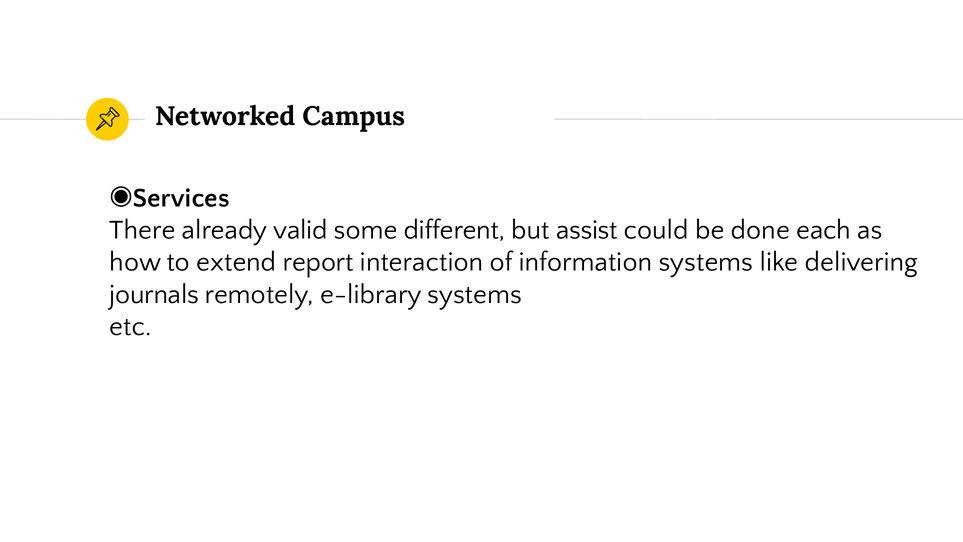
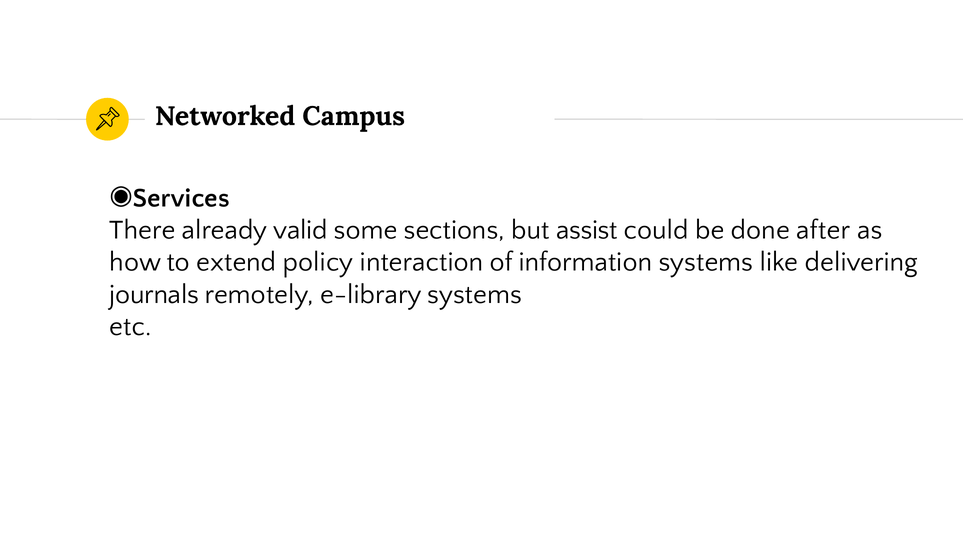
different: different -> sections (454, 230)
each: each -> after (823, 230)
report: report -> policy (318, 262)
